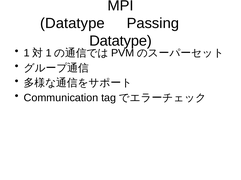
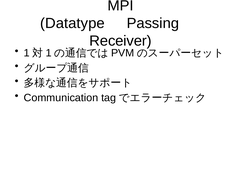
Datatype: Datatype -> Receiver (121, 41)
